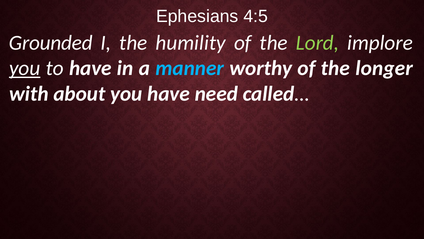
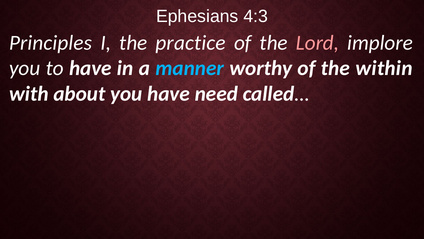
4:5: 4:5 -> 4:3 (256, 16)
Grounded: Grounded -> Principles (51, 43)
humility: humility -> practice (191, 43)
Lord colour: light green -> pink (318, 43)
you underline: present -> none (25, 68)
longer: longer -> within (384, 68)
